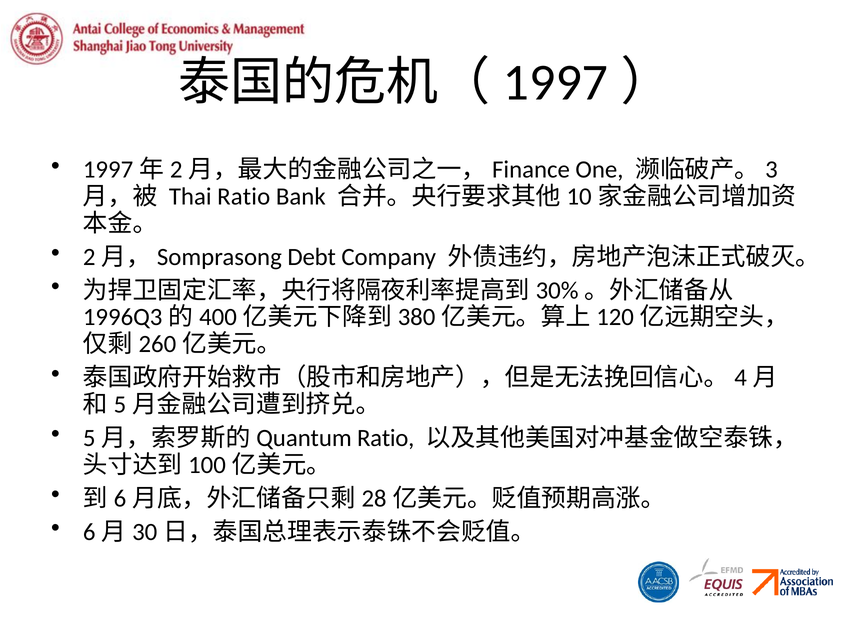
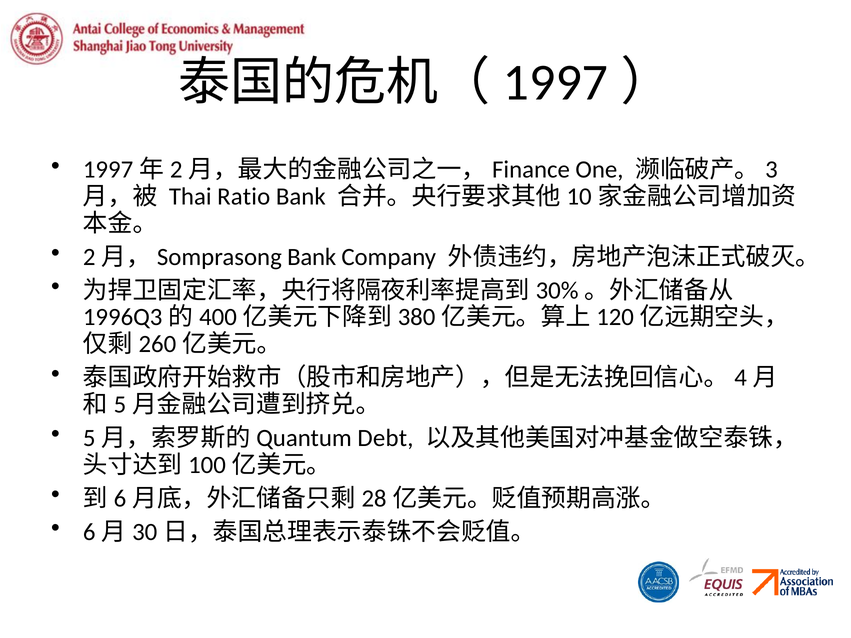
Debt: Debt -> Bank (312, 257)
Ratio: Ratio -> Debt (385, 438)
